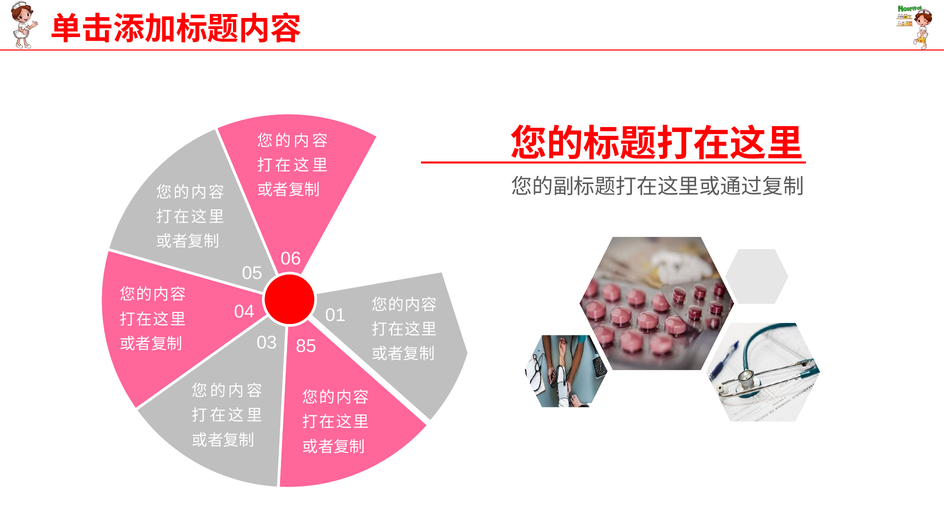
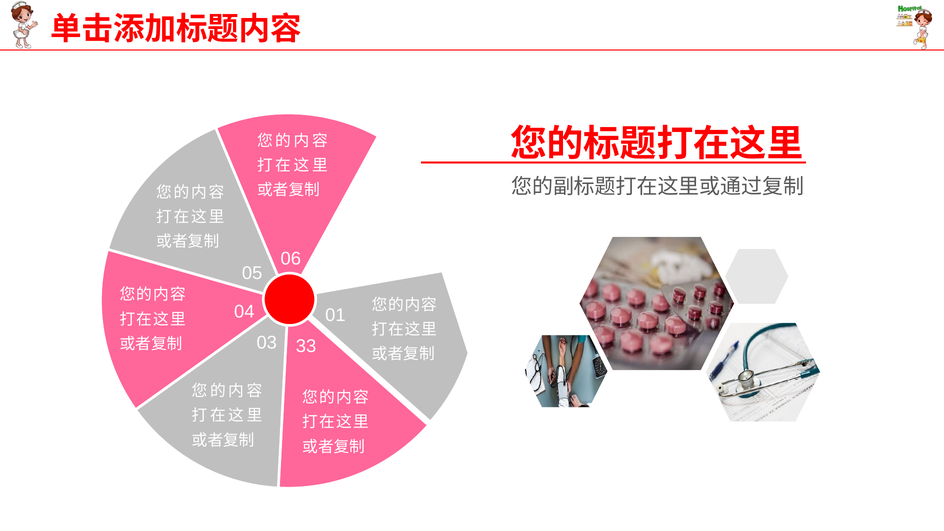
85: 85 -> 33 (306, 346)
